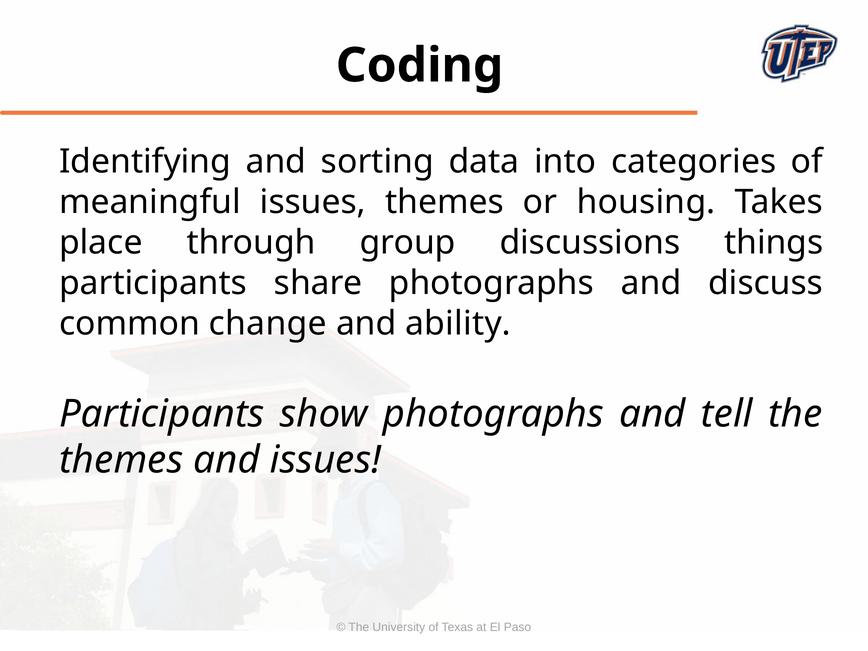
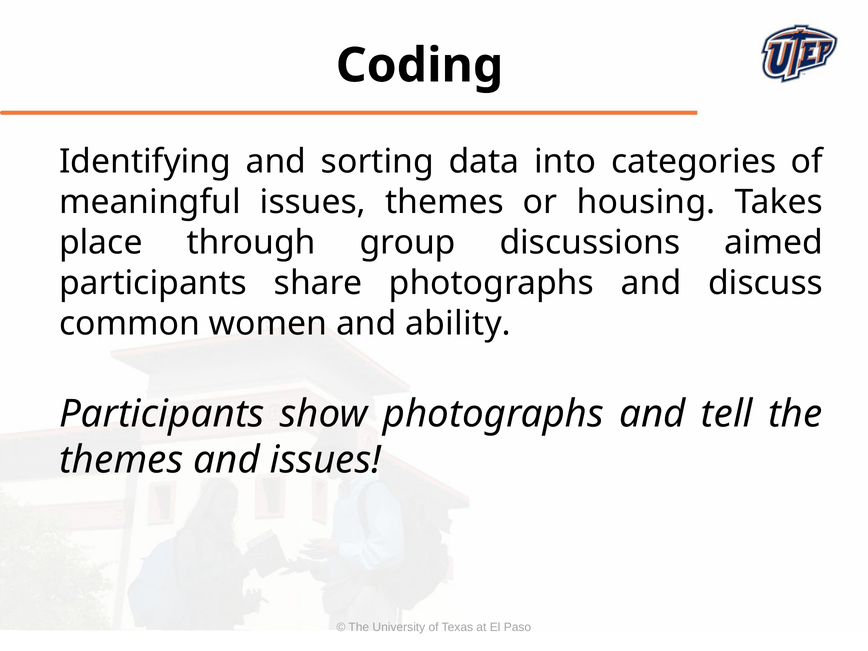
things: things -> aimed (774, 243)
change: change -> women (268, 324)
